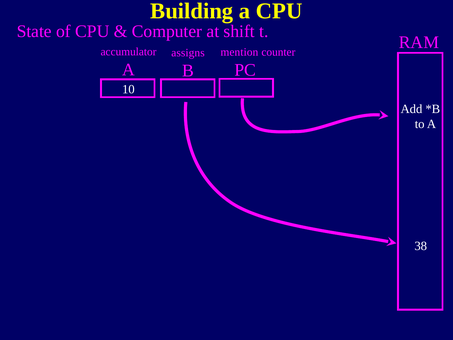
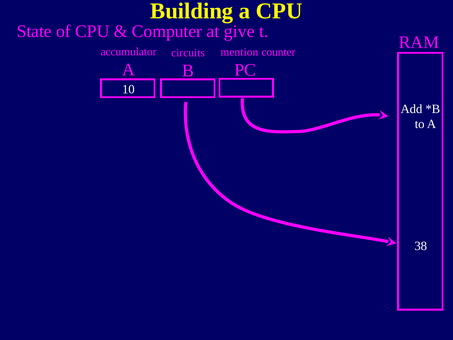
shift: shift -> give (239, 31)
assigns: assigns -> circuits (188, 53)
